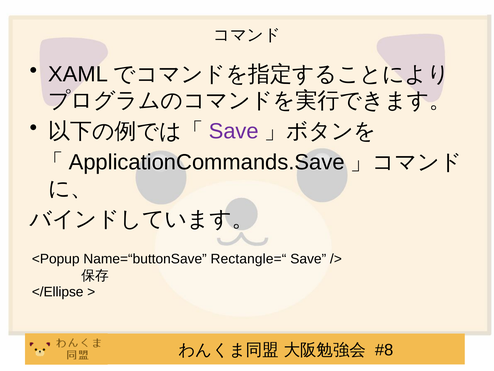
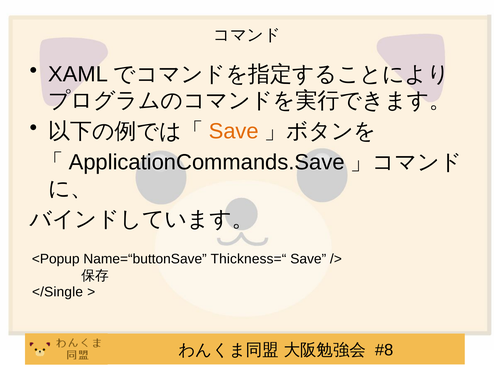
Save colour: purple -> orange (234, 131)
Rectangle=“: Rectangle=“ -> Thickness=“ (248, 259)
</Ellipse: </Ellipse -> </Single (58, 292)
